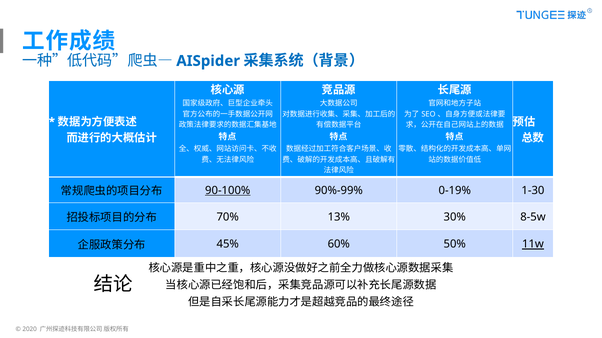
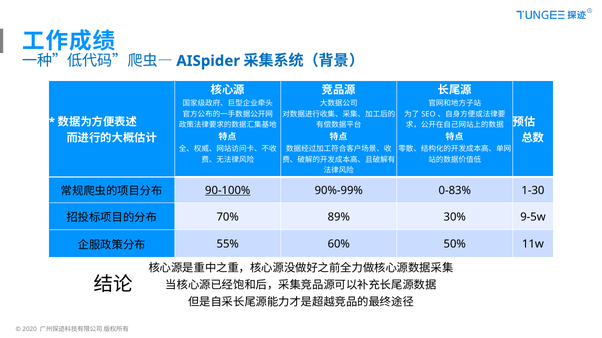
0-19%: 0-19% -> 0-83% (455, 191)
13%: 13% -> 89% (339, 217)
8-5w: 8-5w -> 9-5w (533, 217)
45%: 45% -> 55% (228, 245)
11w underline: present -> none (533, 245)
